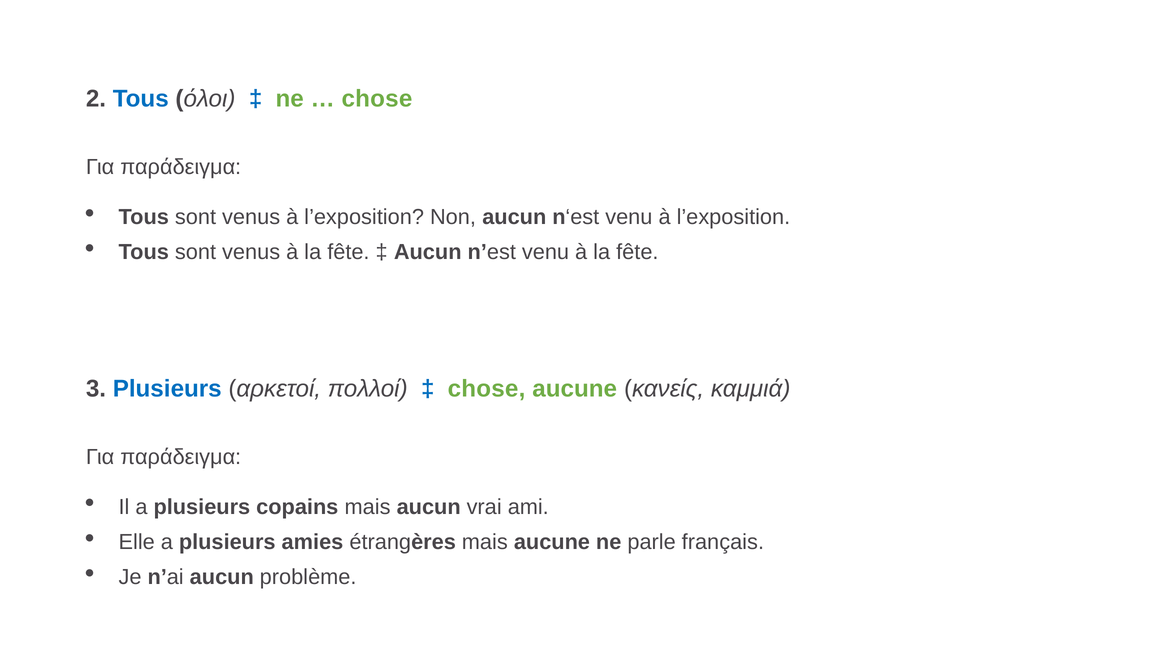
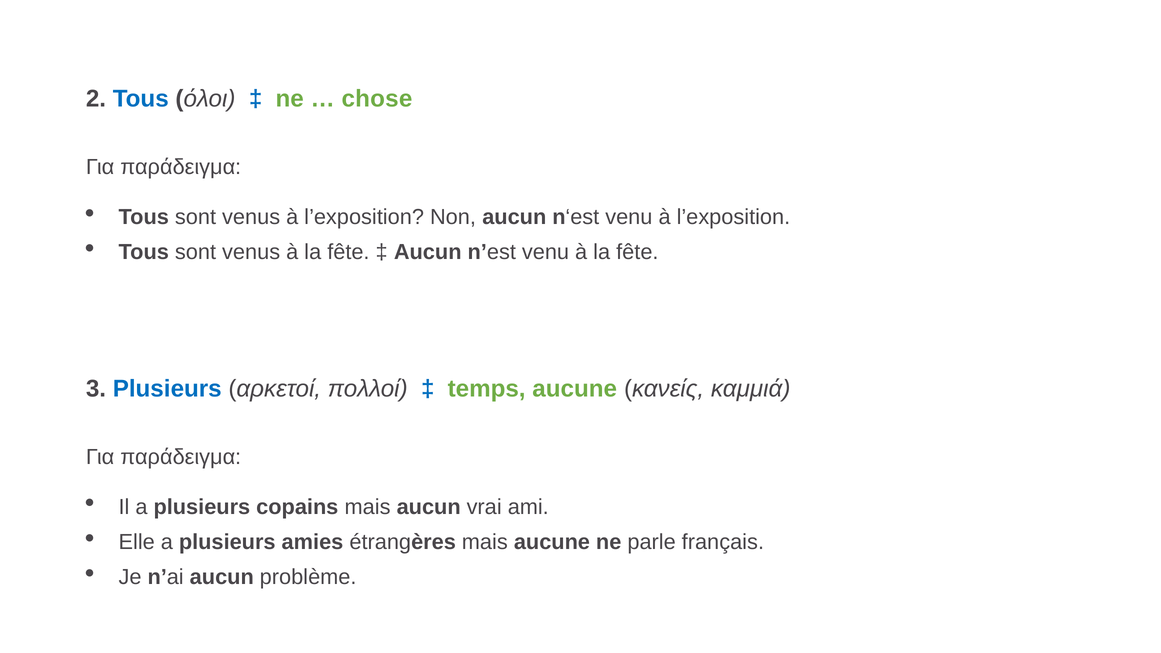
chose: chose -> temps (487, 389)
